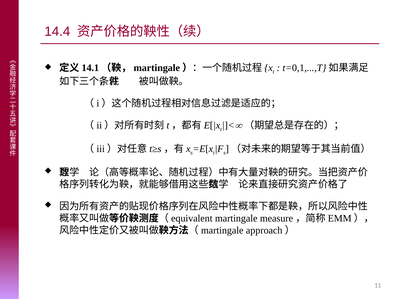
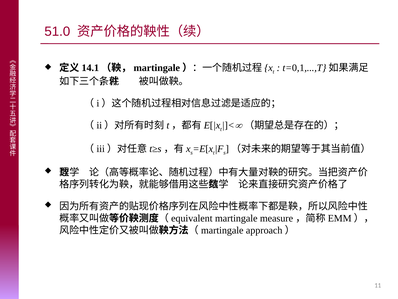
14.4: 14.4 -> 51.0 (57, 31)
